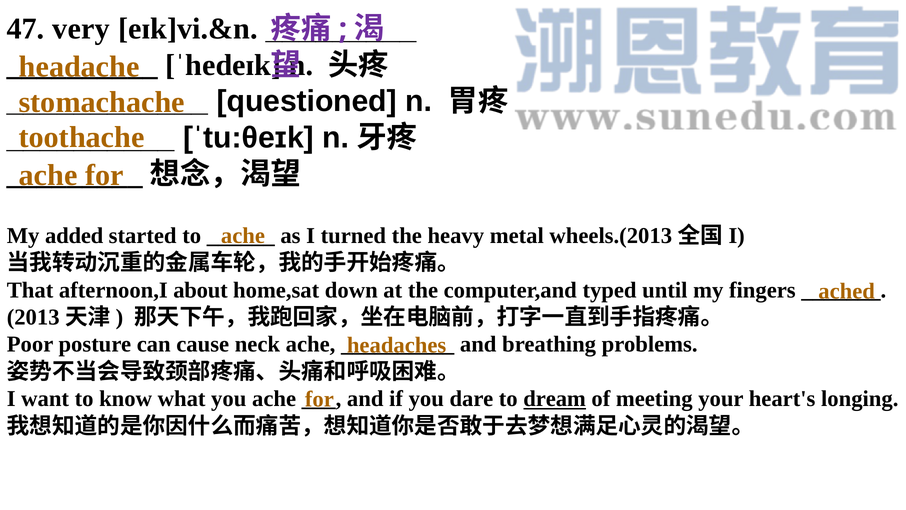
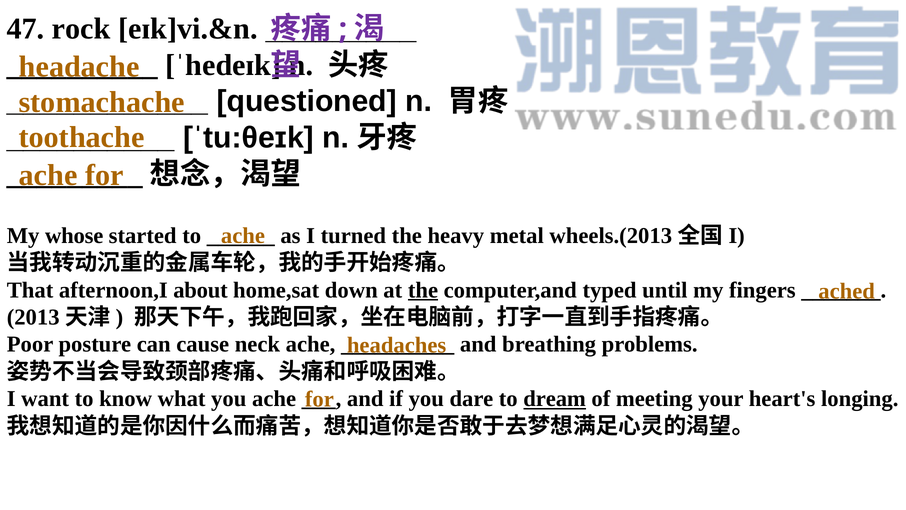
very: very -> rock (81, 29)
added: added -> whose (74, 235)
the underline: none -> present (423, 290)
